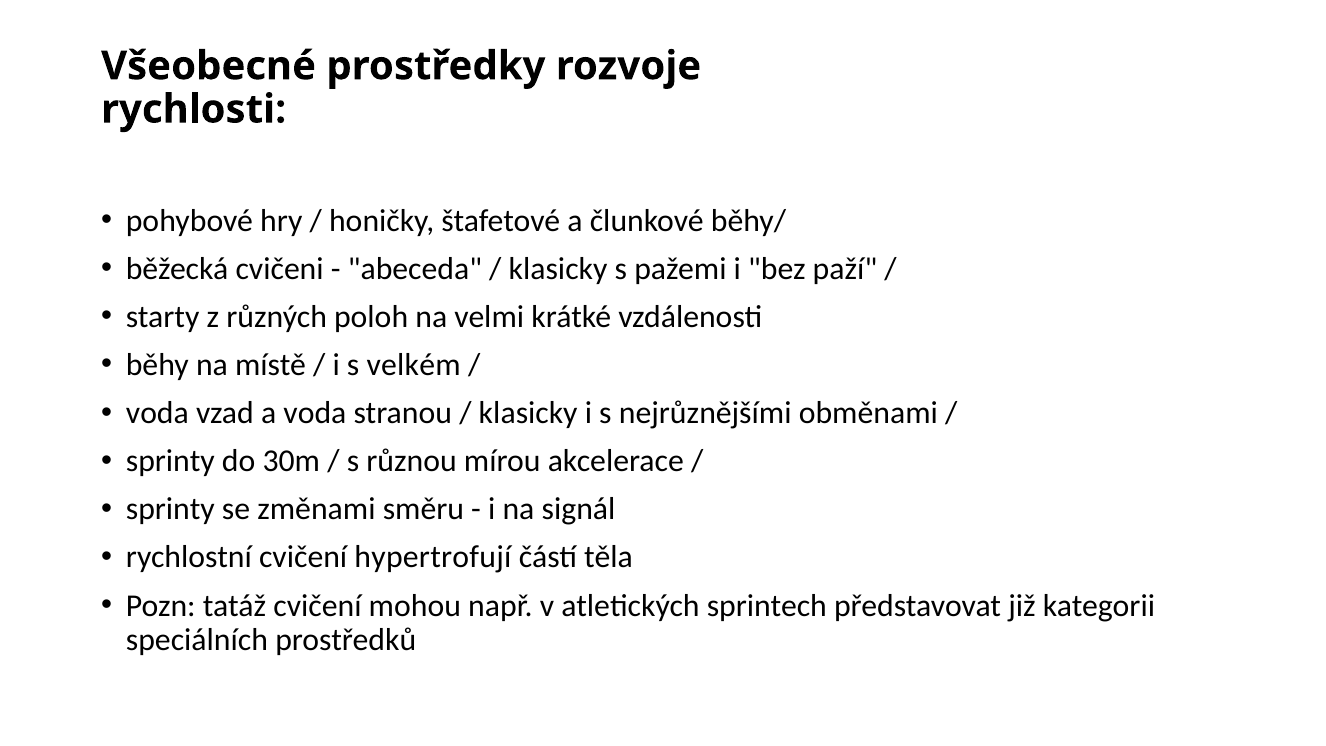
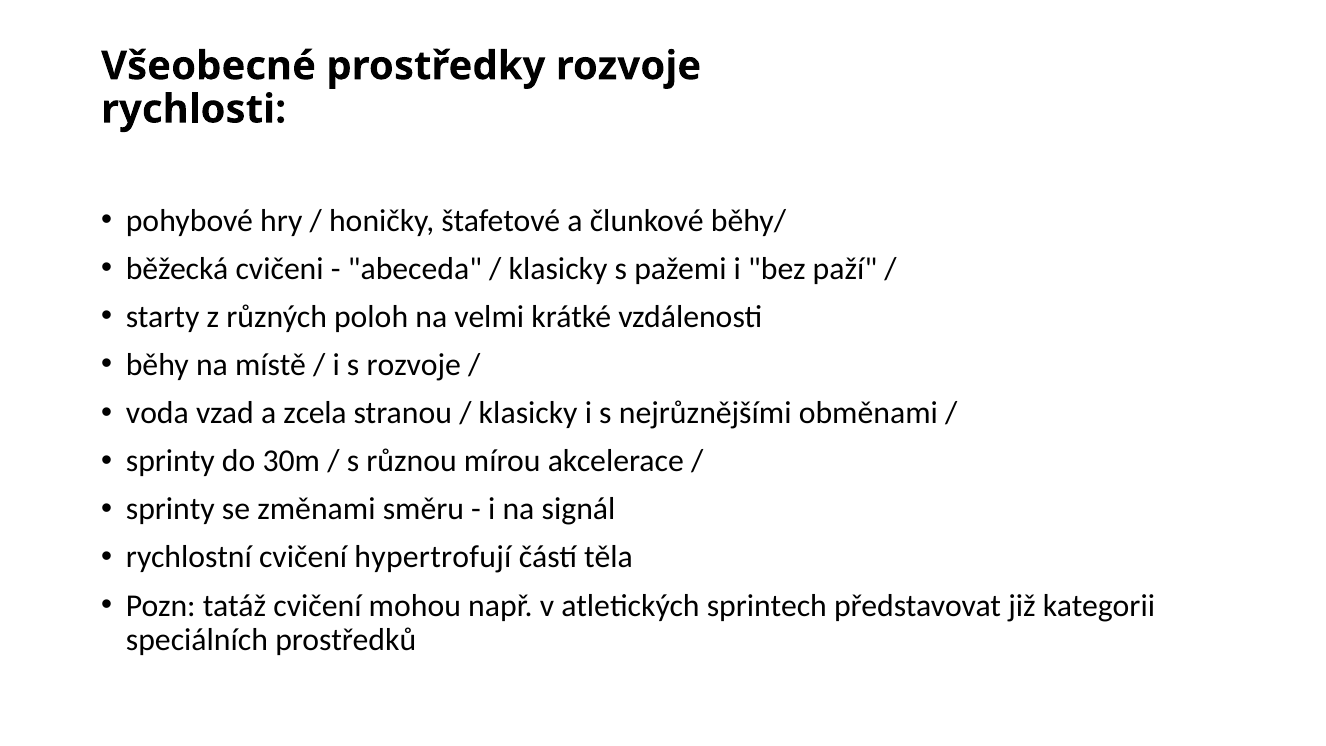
s velkém: velkém -> rozvoje (414, 365)
a voda: voda -> zcela (315, 413)
